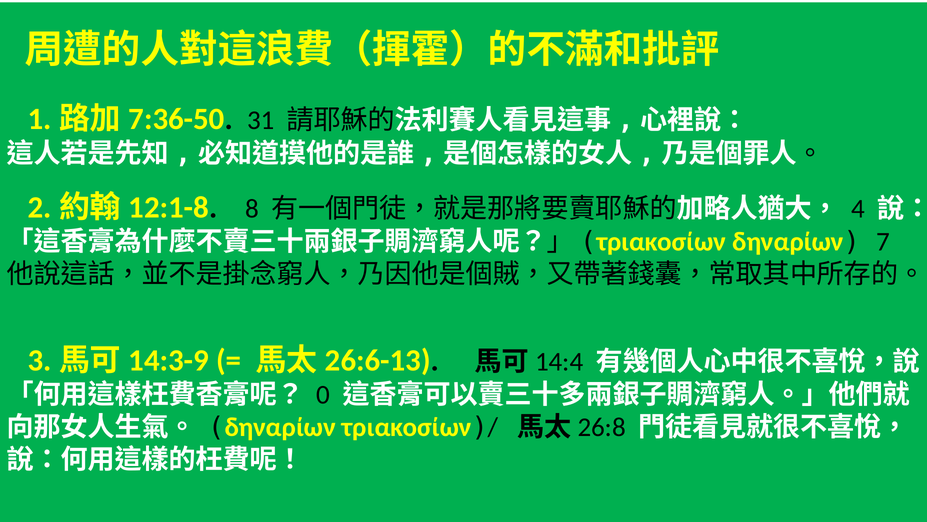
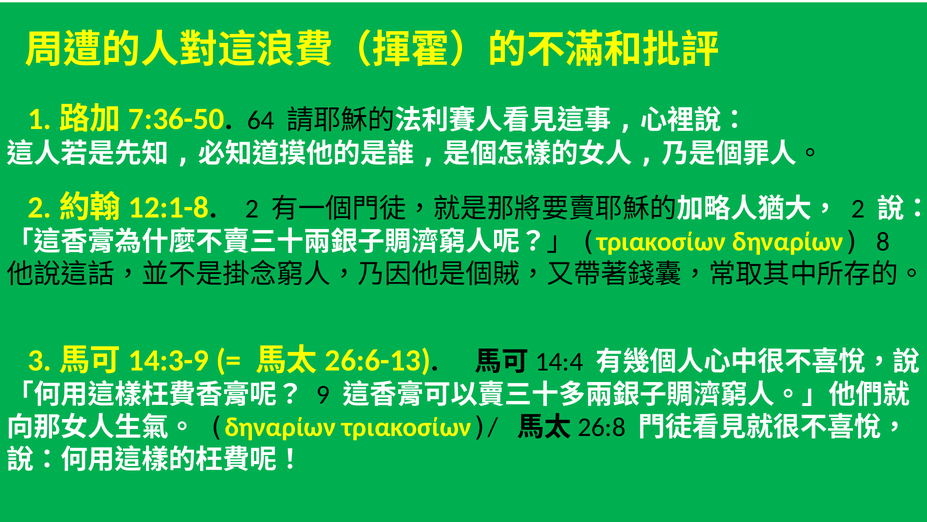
31: 31 -> 64 (261, 120)
8: 8 -> 2 (252, 208)
4: 4 -> 2 (858, 208)
7: 7 -> 8 (883, 242)
0: 0 -> 9 (323, 395)
